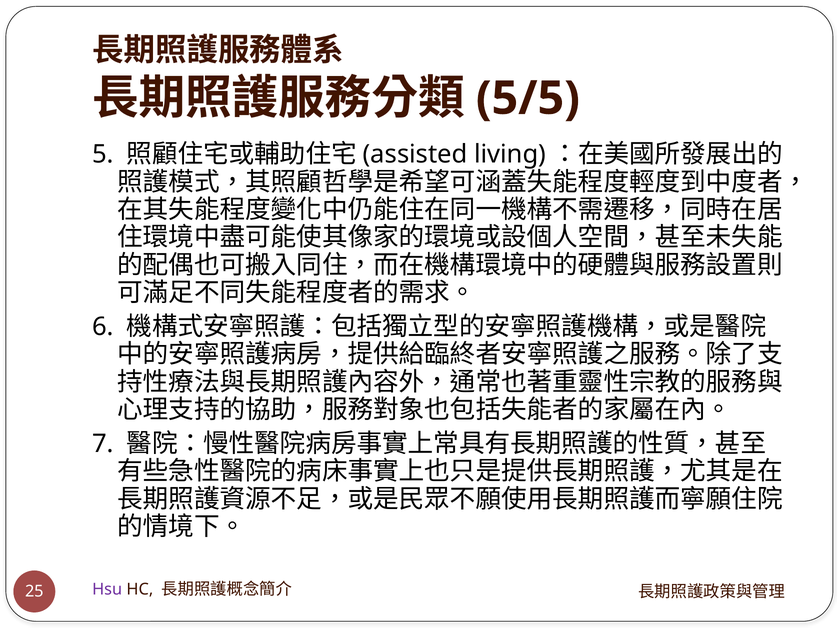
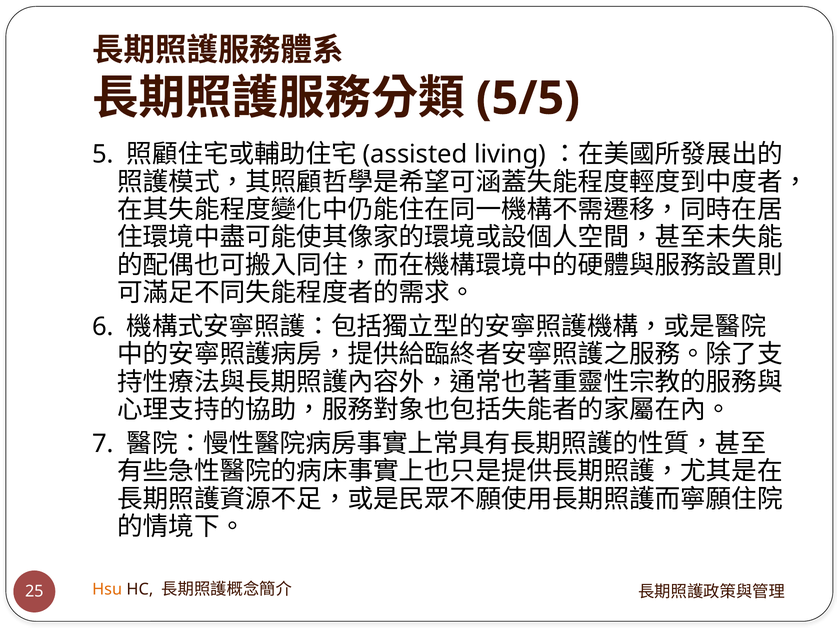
Hsu colour: purple -> orange (107, 588)
